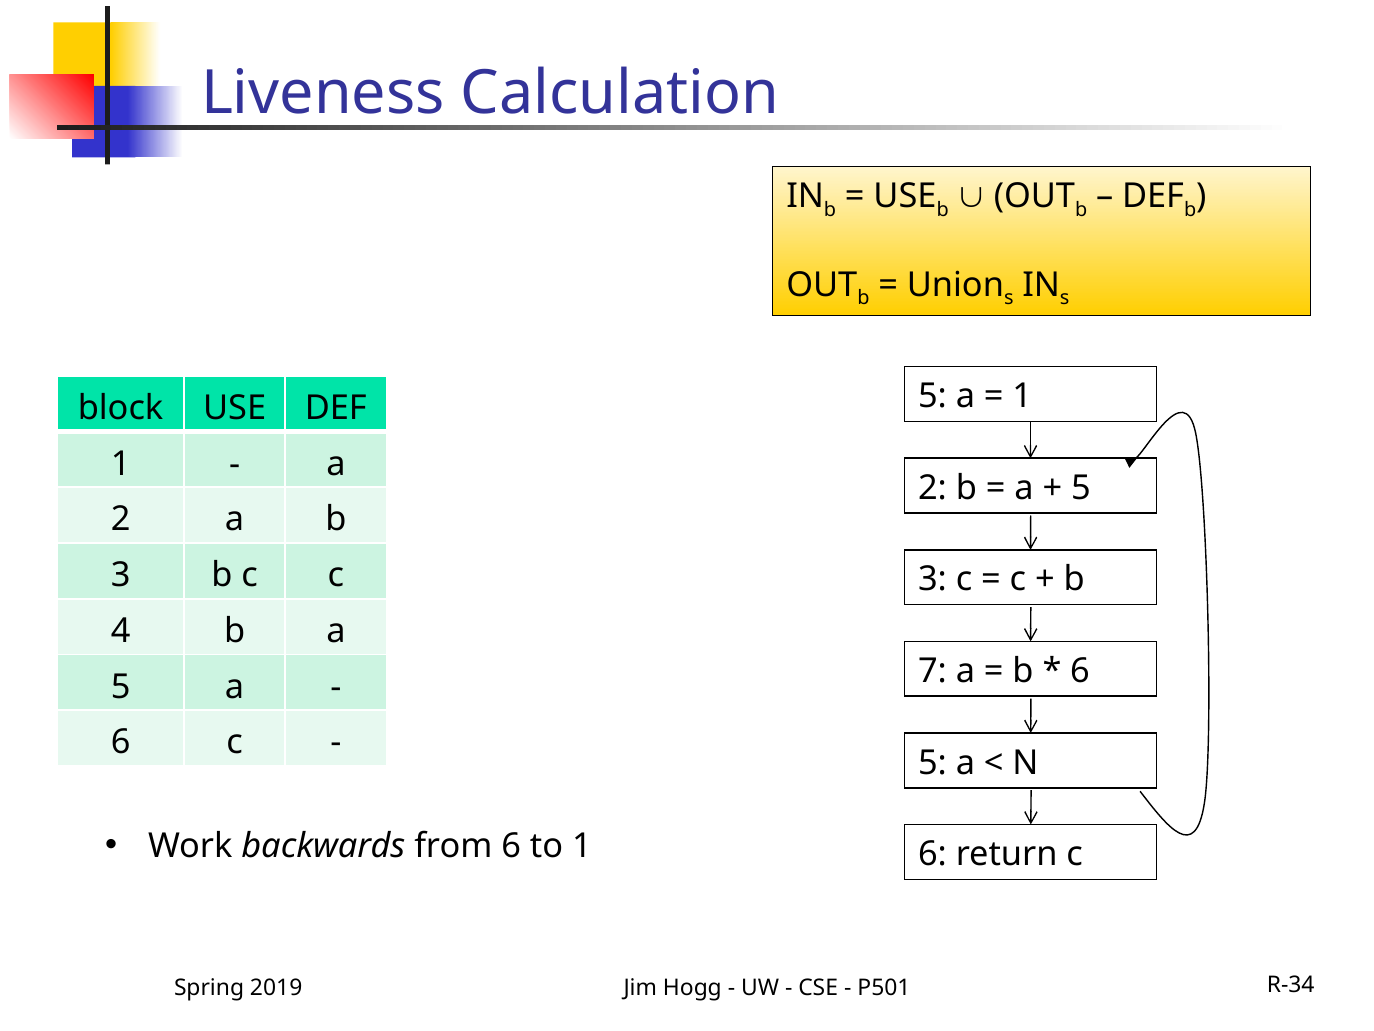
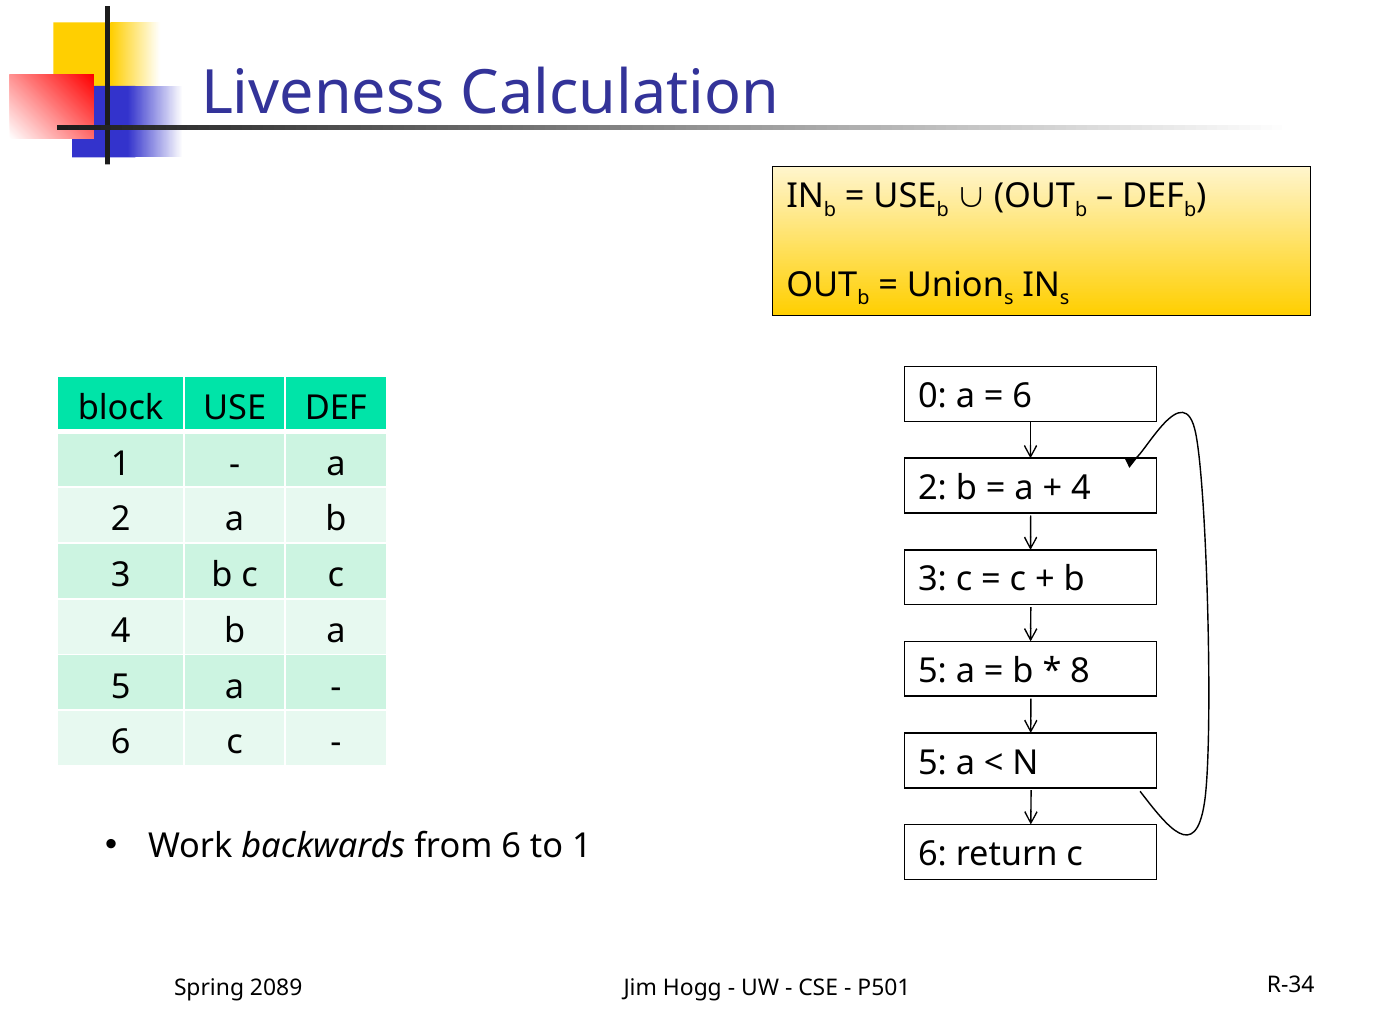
5: 5 -> 0 (932, 396)
1: 1 -> 6 (1022, 396)
5: 5 -> 4 (1081, 488)
7: 7 -> 5 (932, 671)
6: 6 -> 8 (1080, 671)
2019: 2019 -> 2089 (276, 988)
